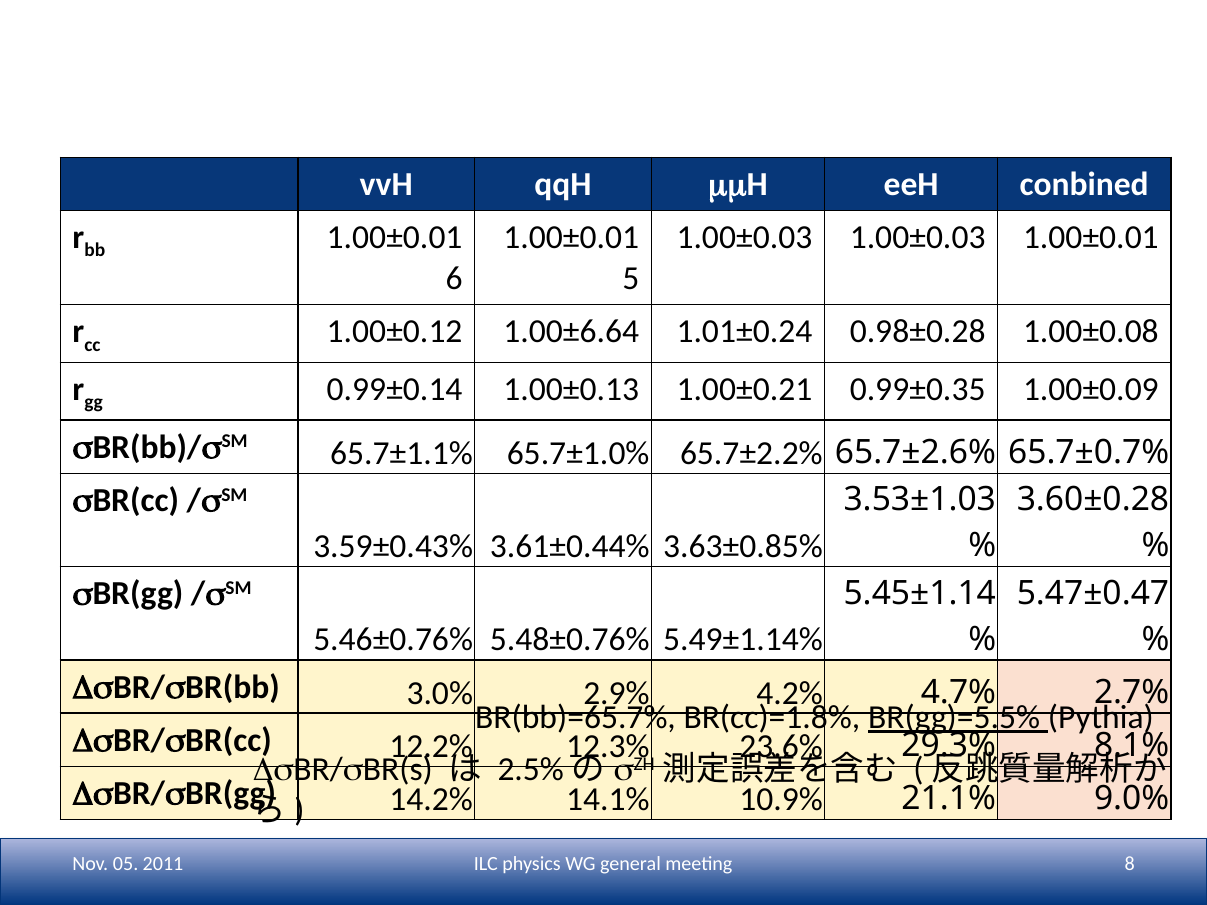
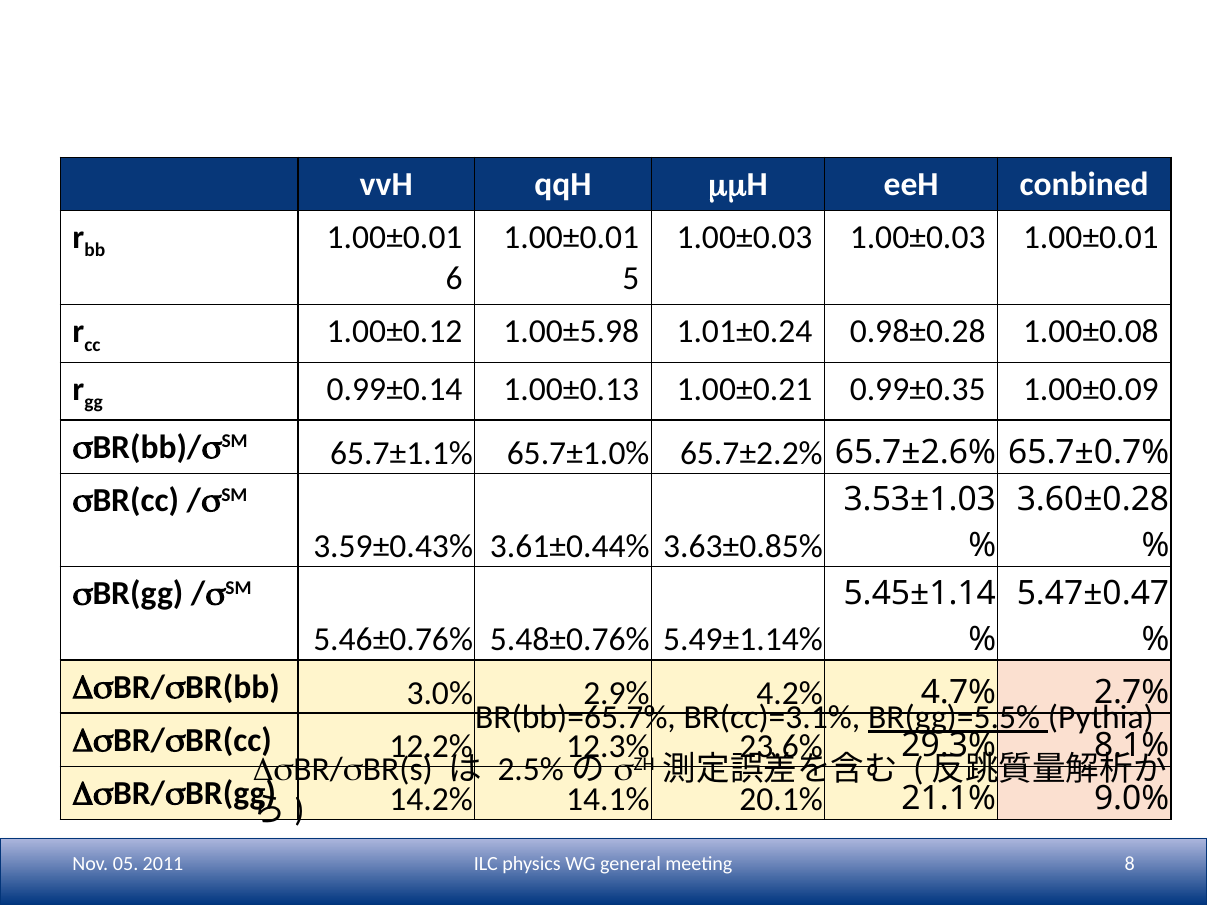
1.00±6.64: 1.00±6.64 -> 1.00±5.98 (571, 332)
BR(cc)=1.8%: BR(cc)=1.8% -> BR(cc)=3.1% (772, 717)
10.9%: 10.9% -> 20.1% (781, 800)
